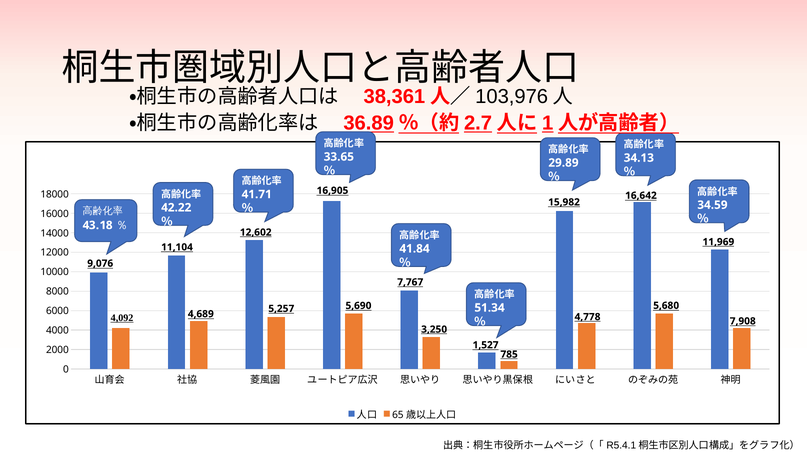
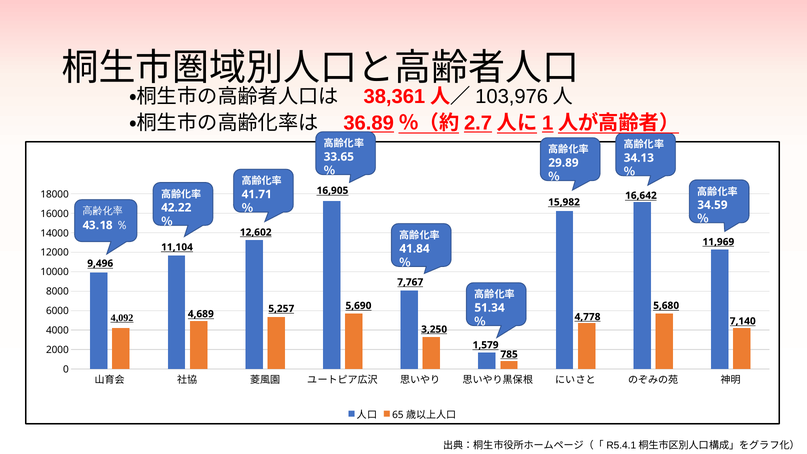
9,076: 9,076 -> 9,496 (100, 263)
7,908: 7,908 -> 7,140 (743, 321)
1,527: 1,527 -> 1,579 (486, 345)
